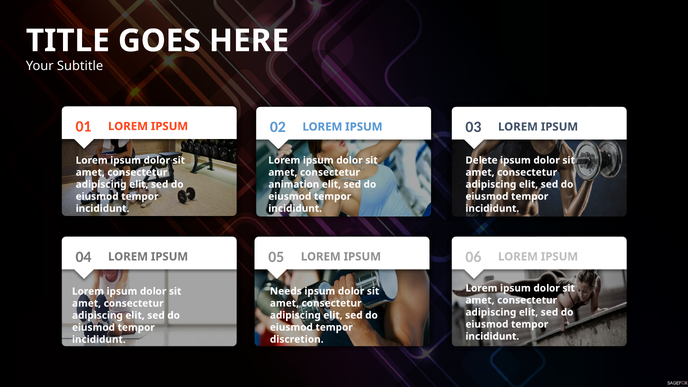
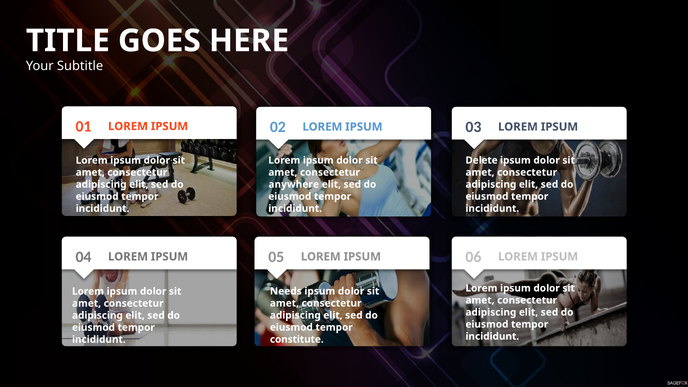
animation: animation -> anywhere (294, 184)
discretion: discretion -> constitute (297, 339)
